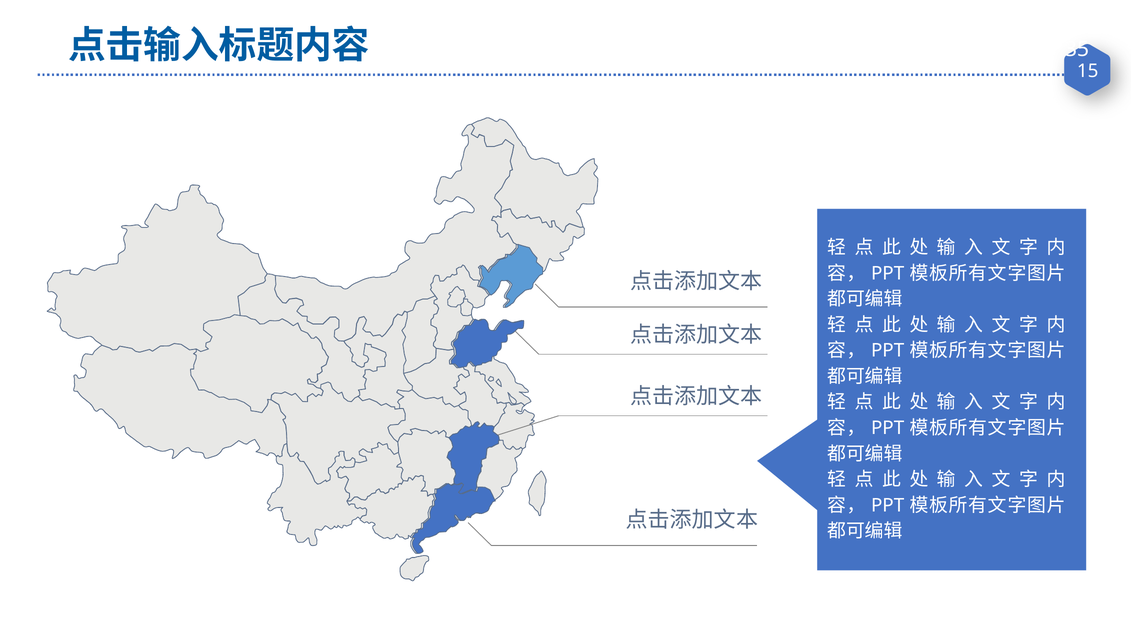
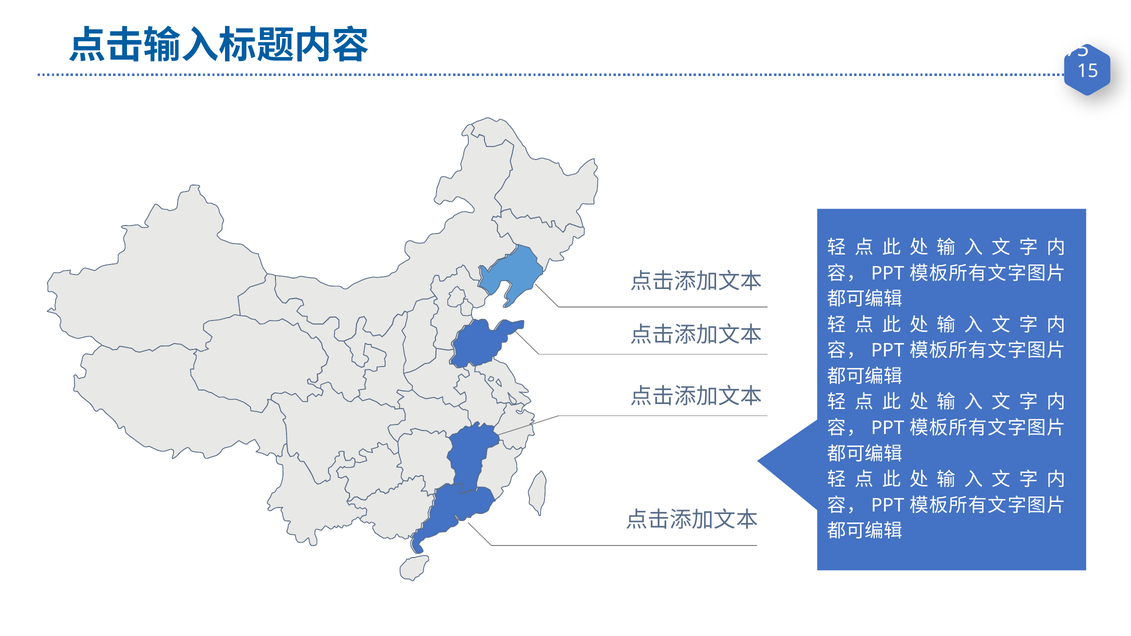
35: 35 -> 75 (1077, 49)
